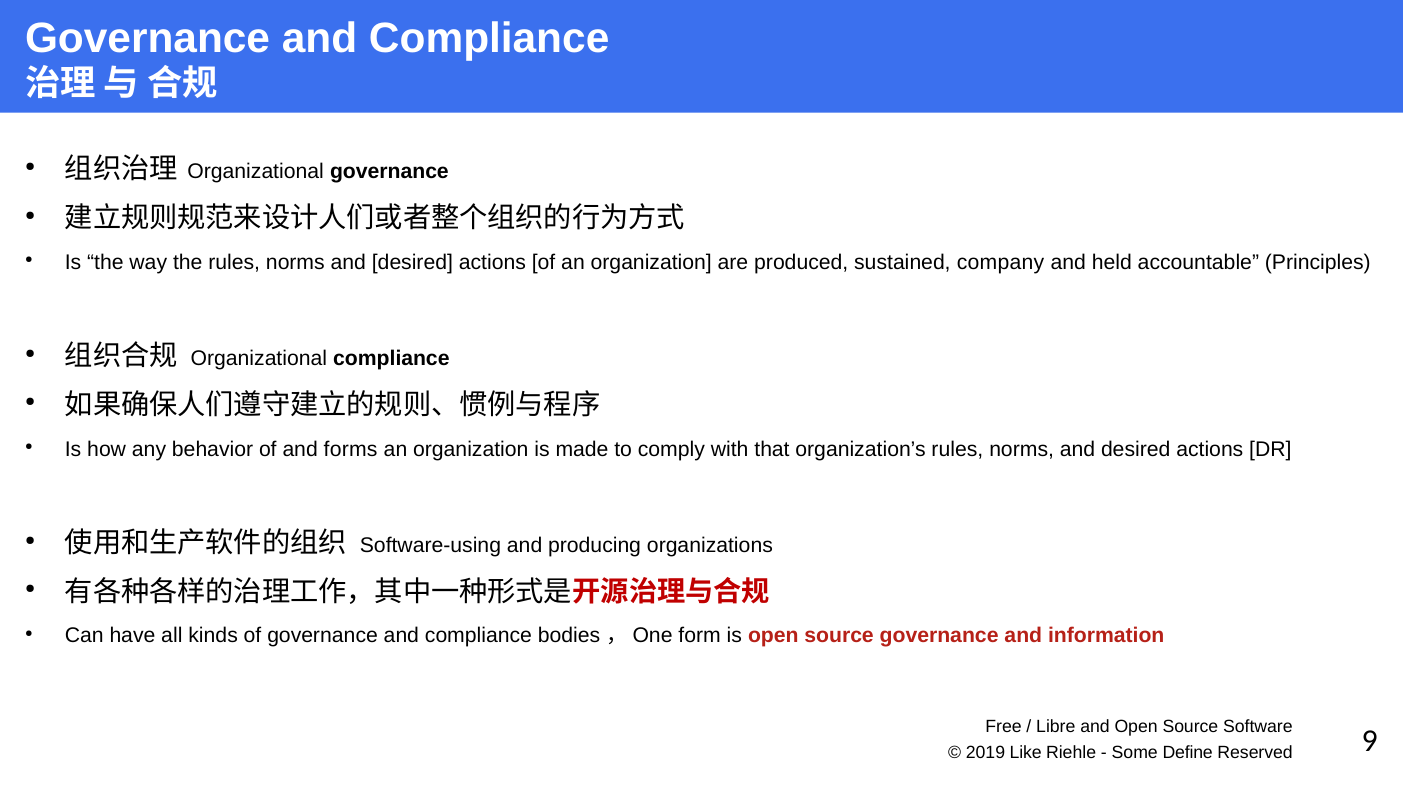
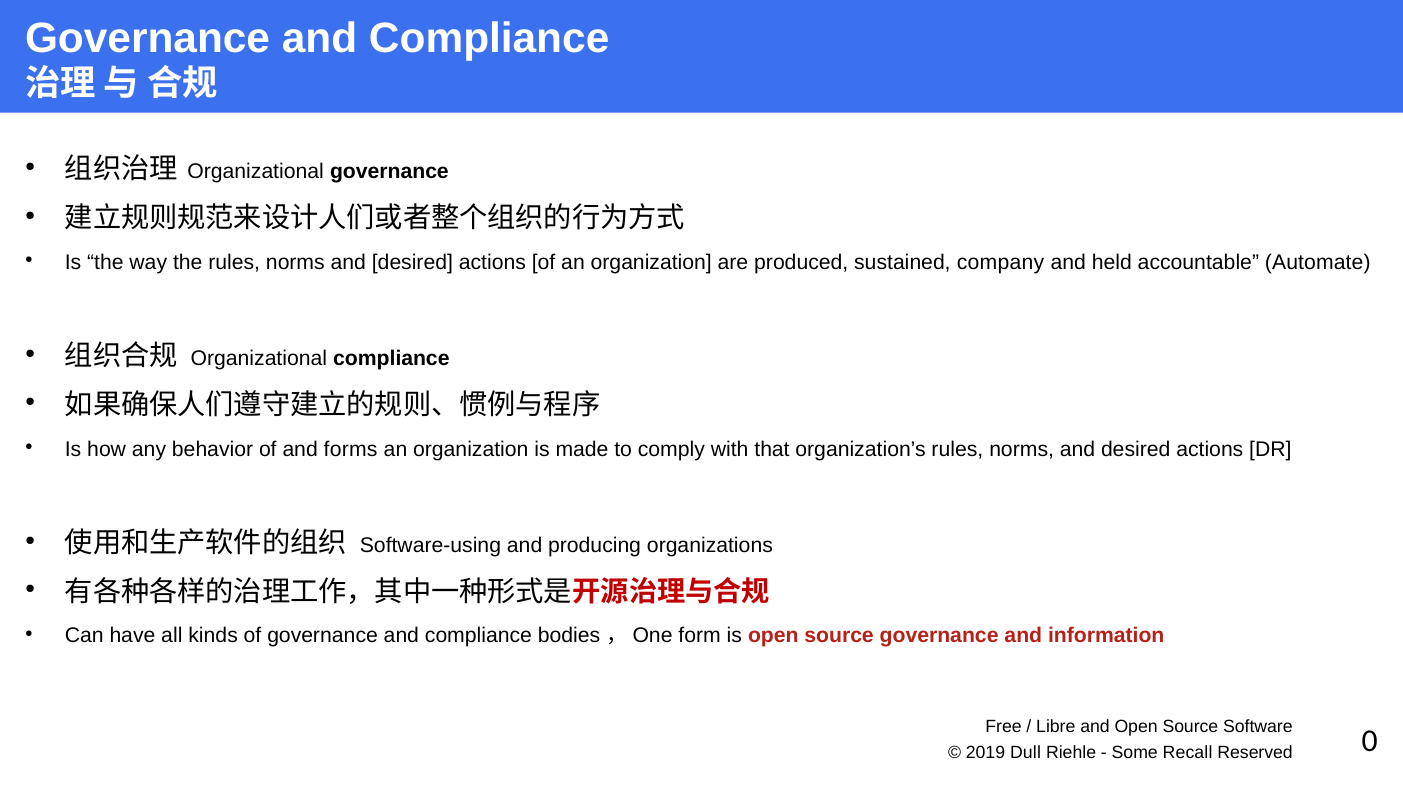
Principles: Principles -> Automate (1318, 262)
Like: Like -> Dull (1026, 753)
Define: Define -> Recall (1188, 753)
9: 9 -> 0 (1370, 741)
